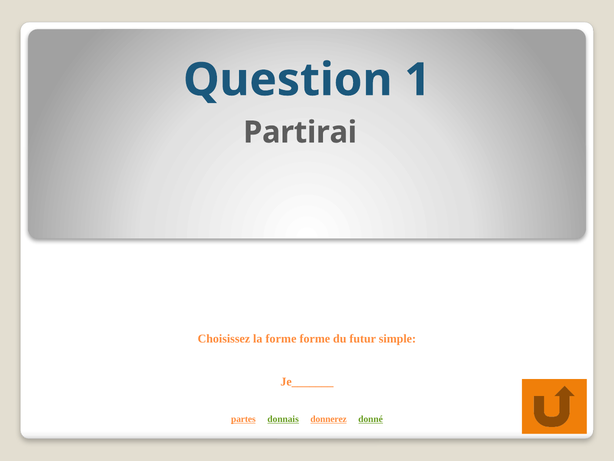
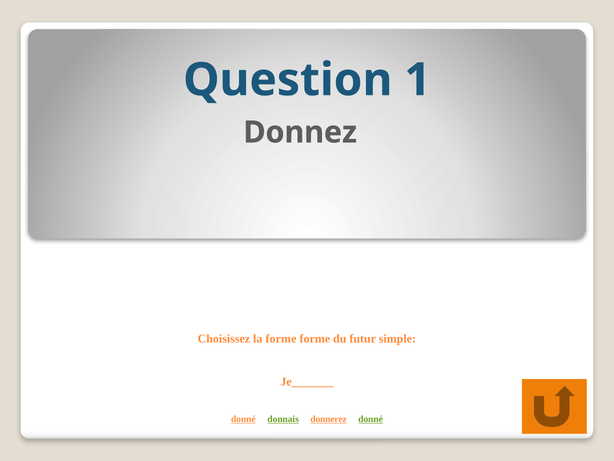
Partirai: Partirai -> Donnez (300, 132)
partes: partes -> donné (243, 419)
